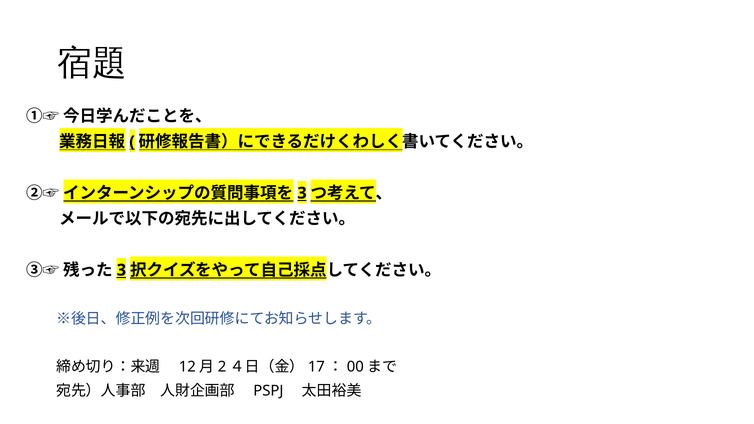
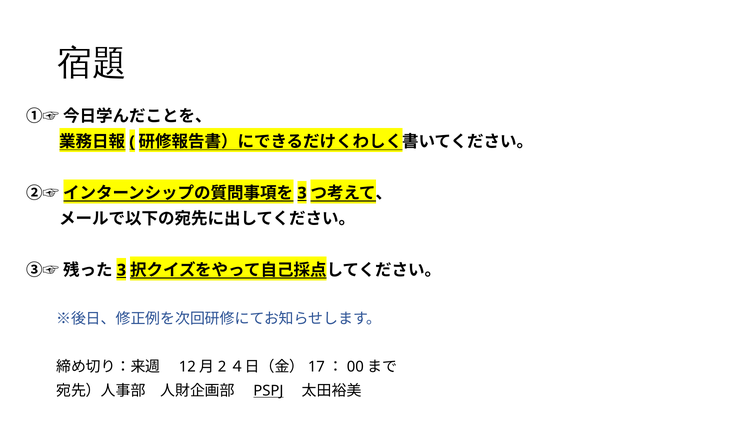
PSPJ underline: none -> present (268, 391)
